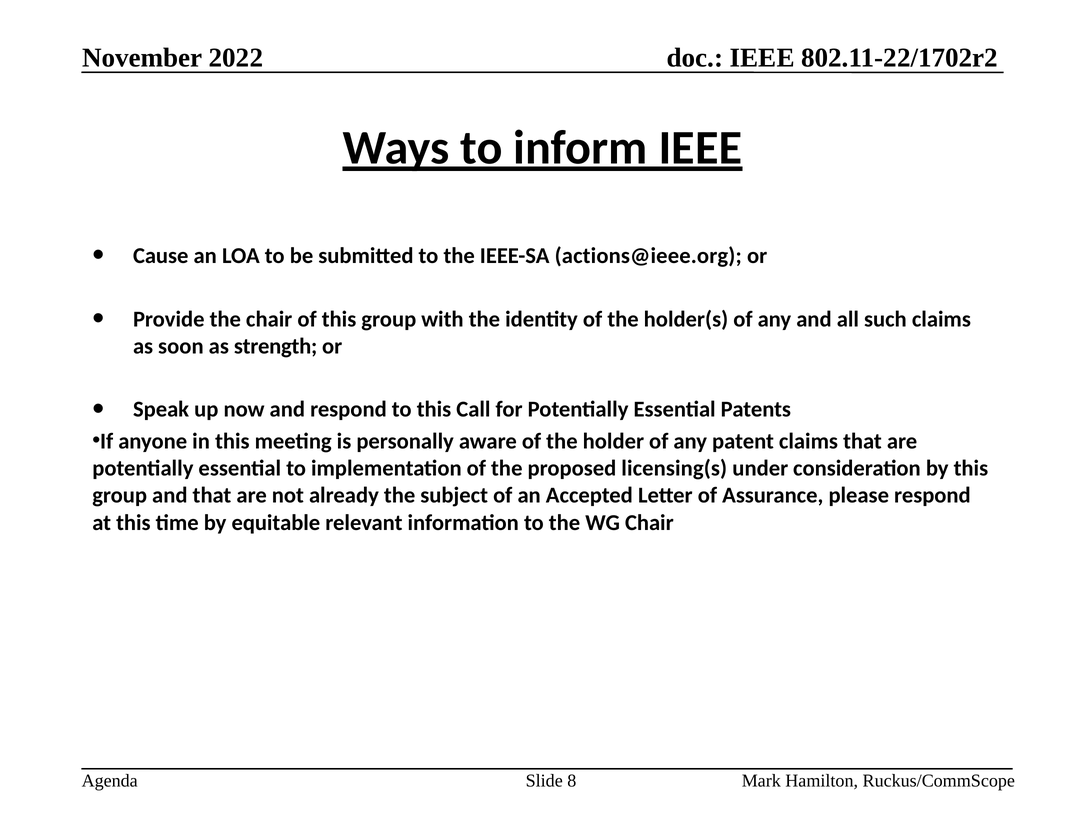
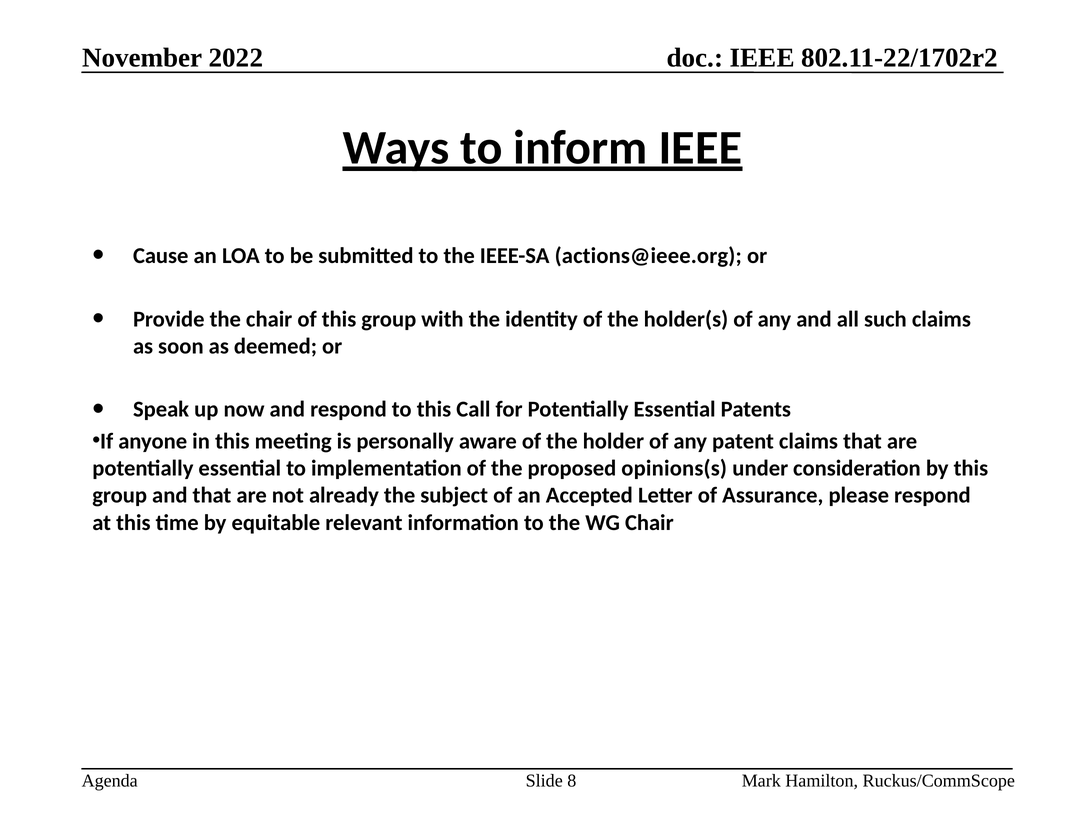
strength: strength -> deemed (275, 346)
licensing(s: licensing(s -> opinions(s (674, 468)
